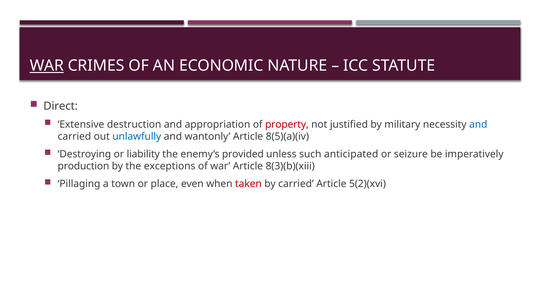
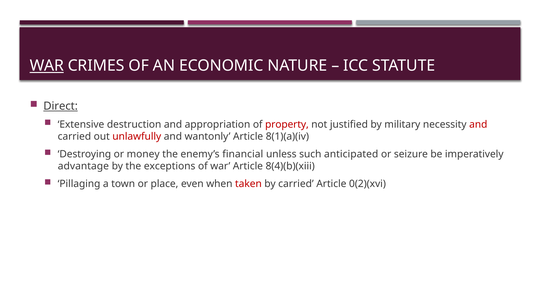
Direct underline: none -> present (61, 106)
and colour: blue -> red (478, 124)
unlawfully colour: blue -> red (137, 136)
8(5)(a)(iv: 8(5)(a)(iv -> 8(1)(a)(iv (287, 136)
liability: liability -> money (143, 154)
provided: provided -> financial (243, 154)
production: production -> advantage (83, 166)
8(3)(b)(xiii: 8(3)(b)(xiii -> 8(4)(b)(xiii (290, 166)
5(2)(xvi: 5(2)(xvi -> 0(2)(xvi (367, 184)
